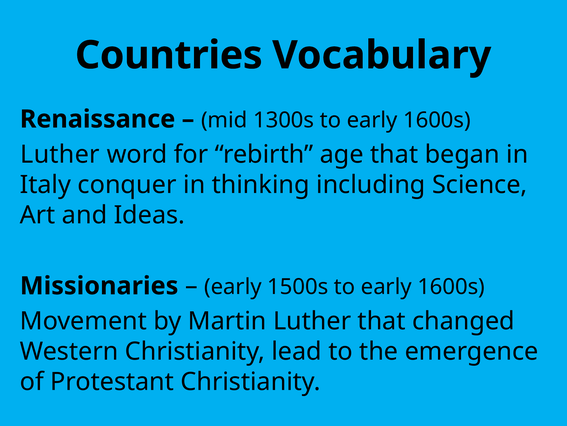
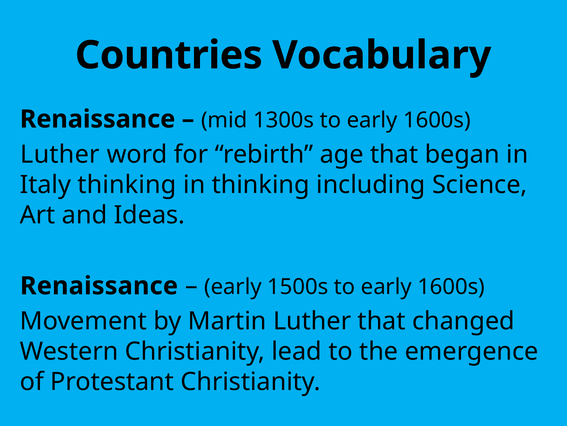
Italy conquer: conquer -> thinking (127, 185)
Missionaries: Missionaries -> Renaissance (99, 285)
